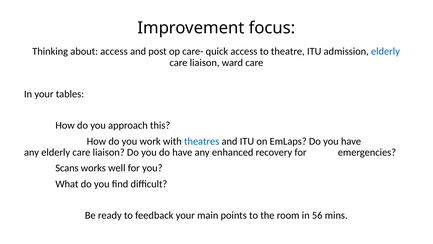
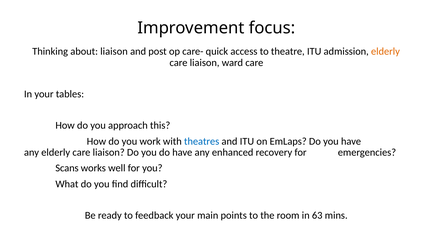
about access: access -> liaison (114, 51)
elderly colour: blue -> orange (385, 51)
56: 56 -> 63 (317, 215)
